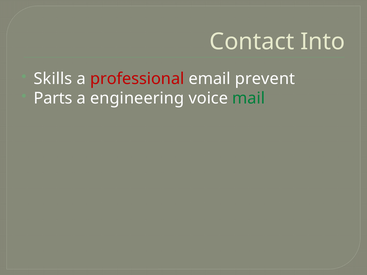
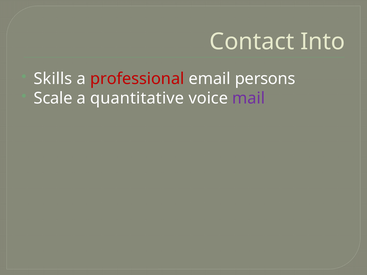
prevent: prevent -> persons (265, 79)
Parts: Parts -> Scale (53, 98)
engineering: engineering -> quantitative (137, 98)
mail colour: green -> purple (249, 98)
